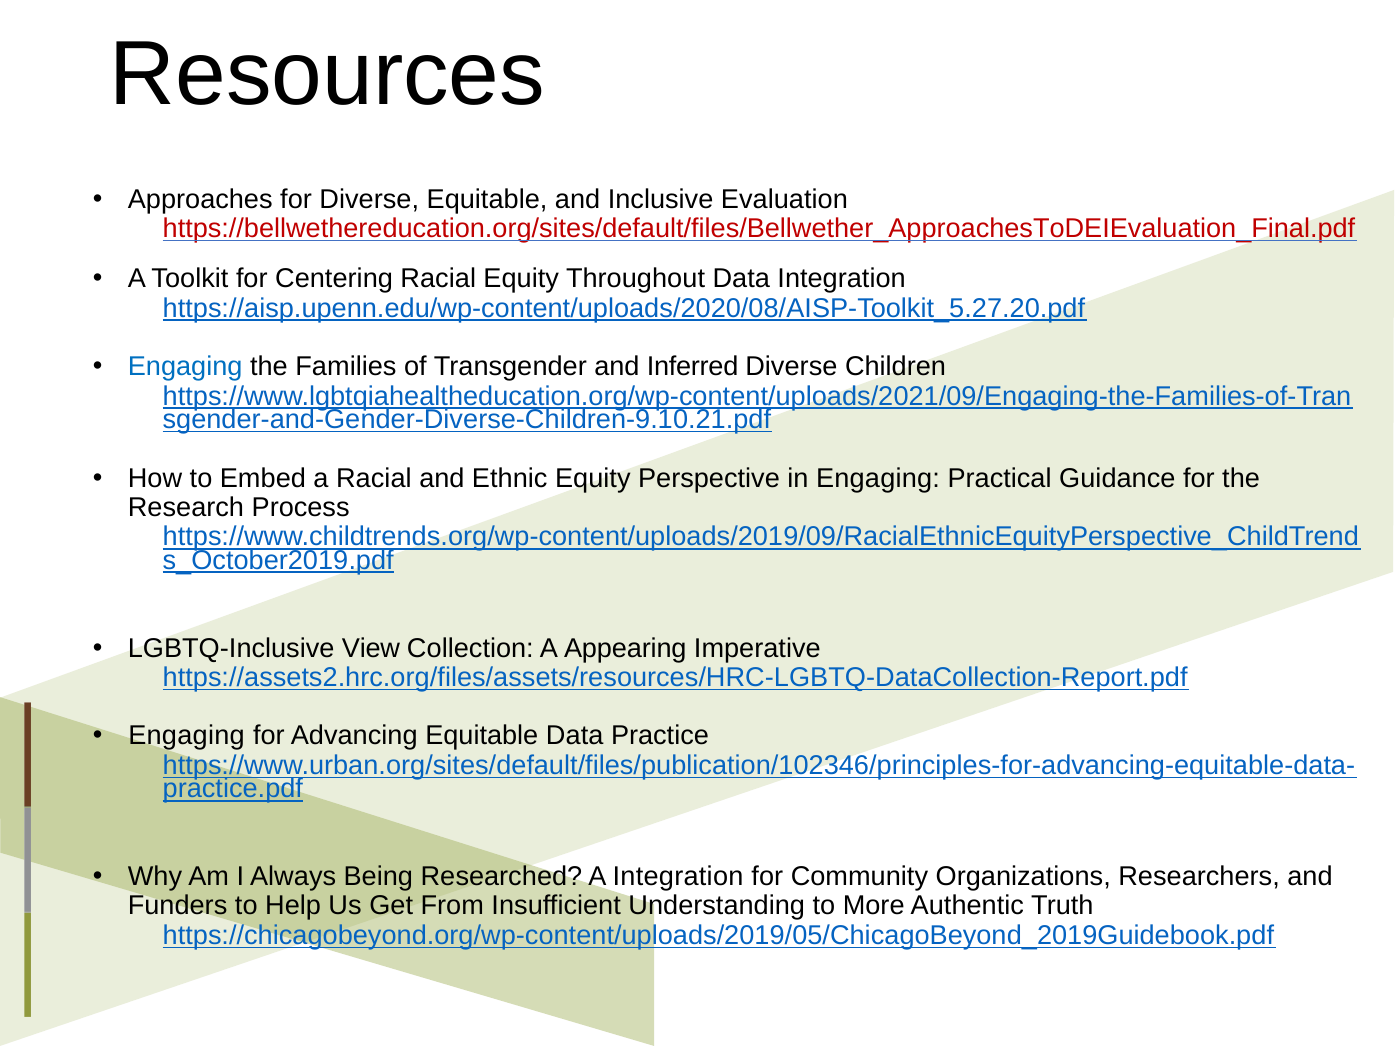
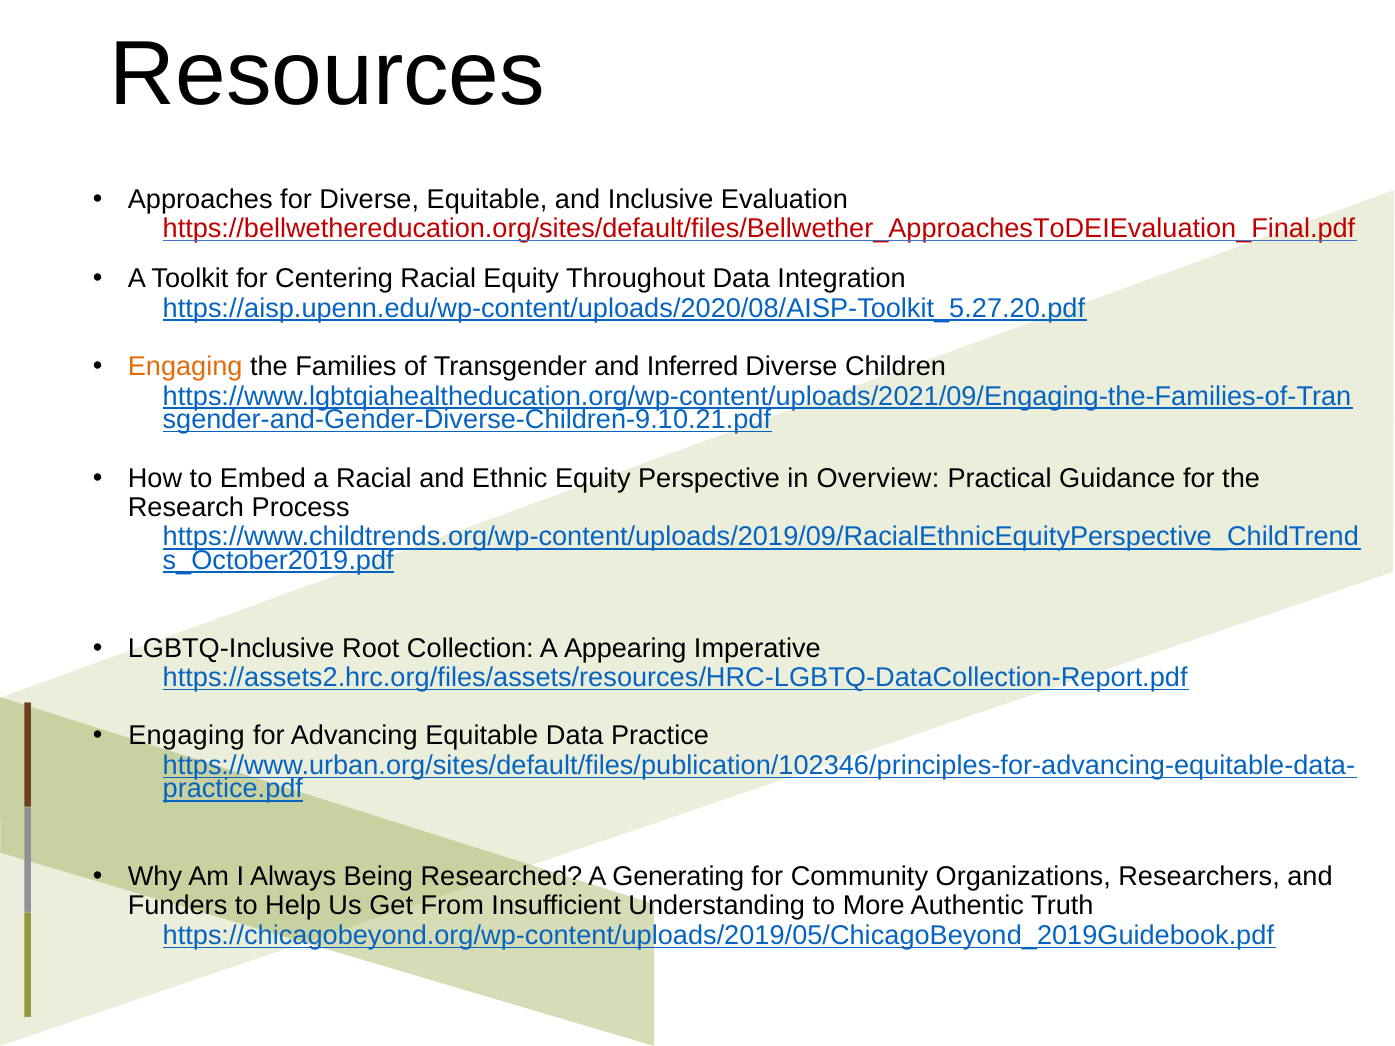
Engaging colour: blue -> orange (185, 367)
in Engaging: Engaging -> Overview (878, 478)
View: View -> Root (371, 648)
A Integration: Integration -> Generating (678, 877)
